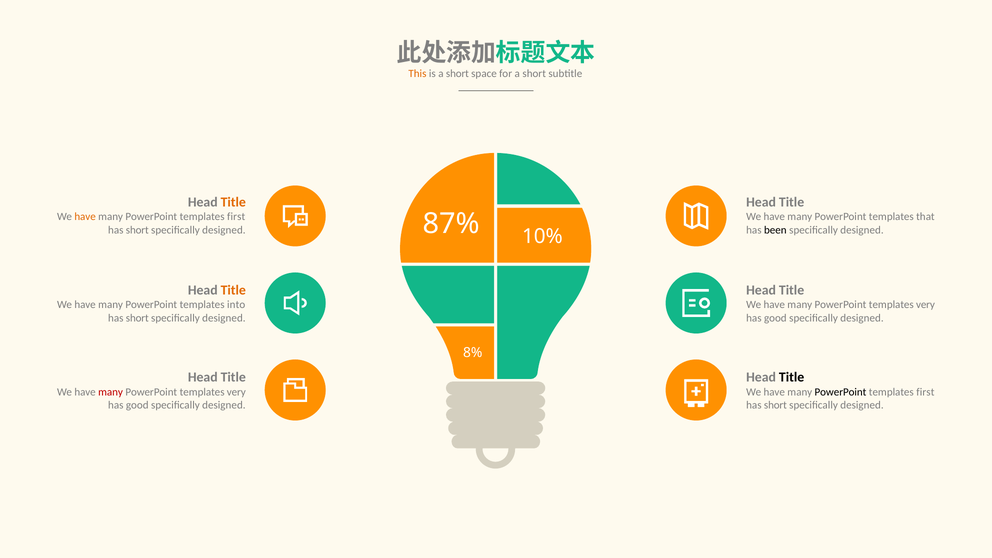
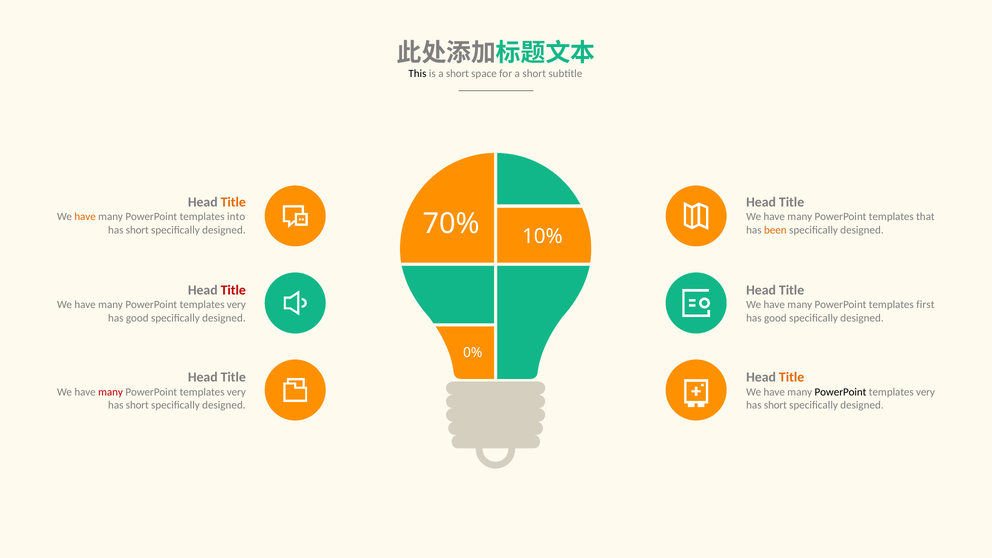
This colour: orange -> black (417, 74)
first: first -> into (236, 217)
87%: 87% -> 70% (451, 224)
been colour: black -> orange (775, 230)
Title colour: orange -> red (233, 290)
into: into -> very (236, 305)
very: very -> first (925, 305)
short: short -> good (137, 318)
8%: 8% -> 0% (473, 353)
Title colour: black -> orange (792, 377)
first: first -> very (925, 392)
good: good -> short (137, 405)
